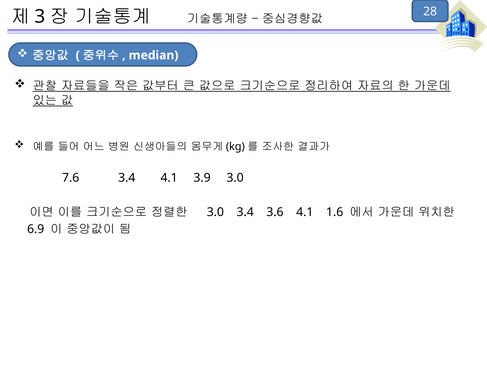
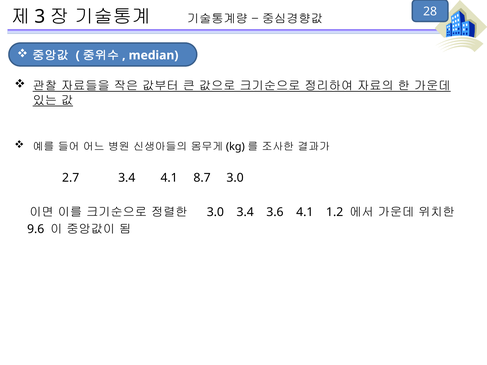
7.6: 7.6 -> 2.7 (71, 178)
3.9: 3.9 -> 8.7 (202, 178)
1.6: 1.6 -> 1.2 (335, 212)
6.9: 6.9 -> 9.6 (36, 229)
